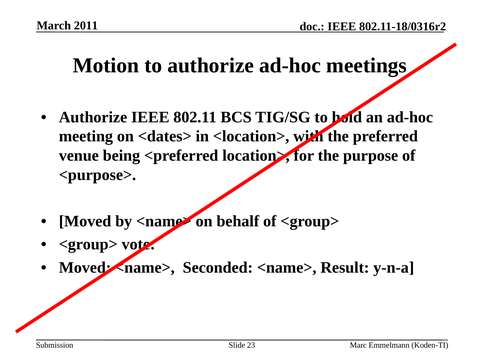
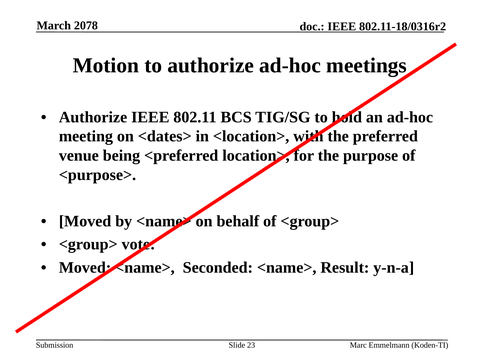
2011: 2011 -> 2078 (86, 25)
